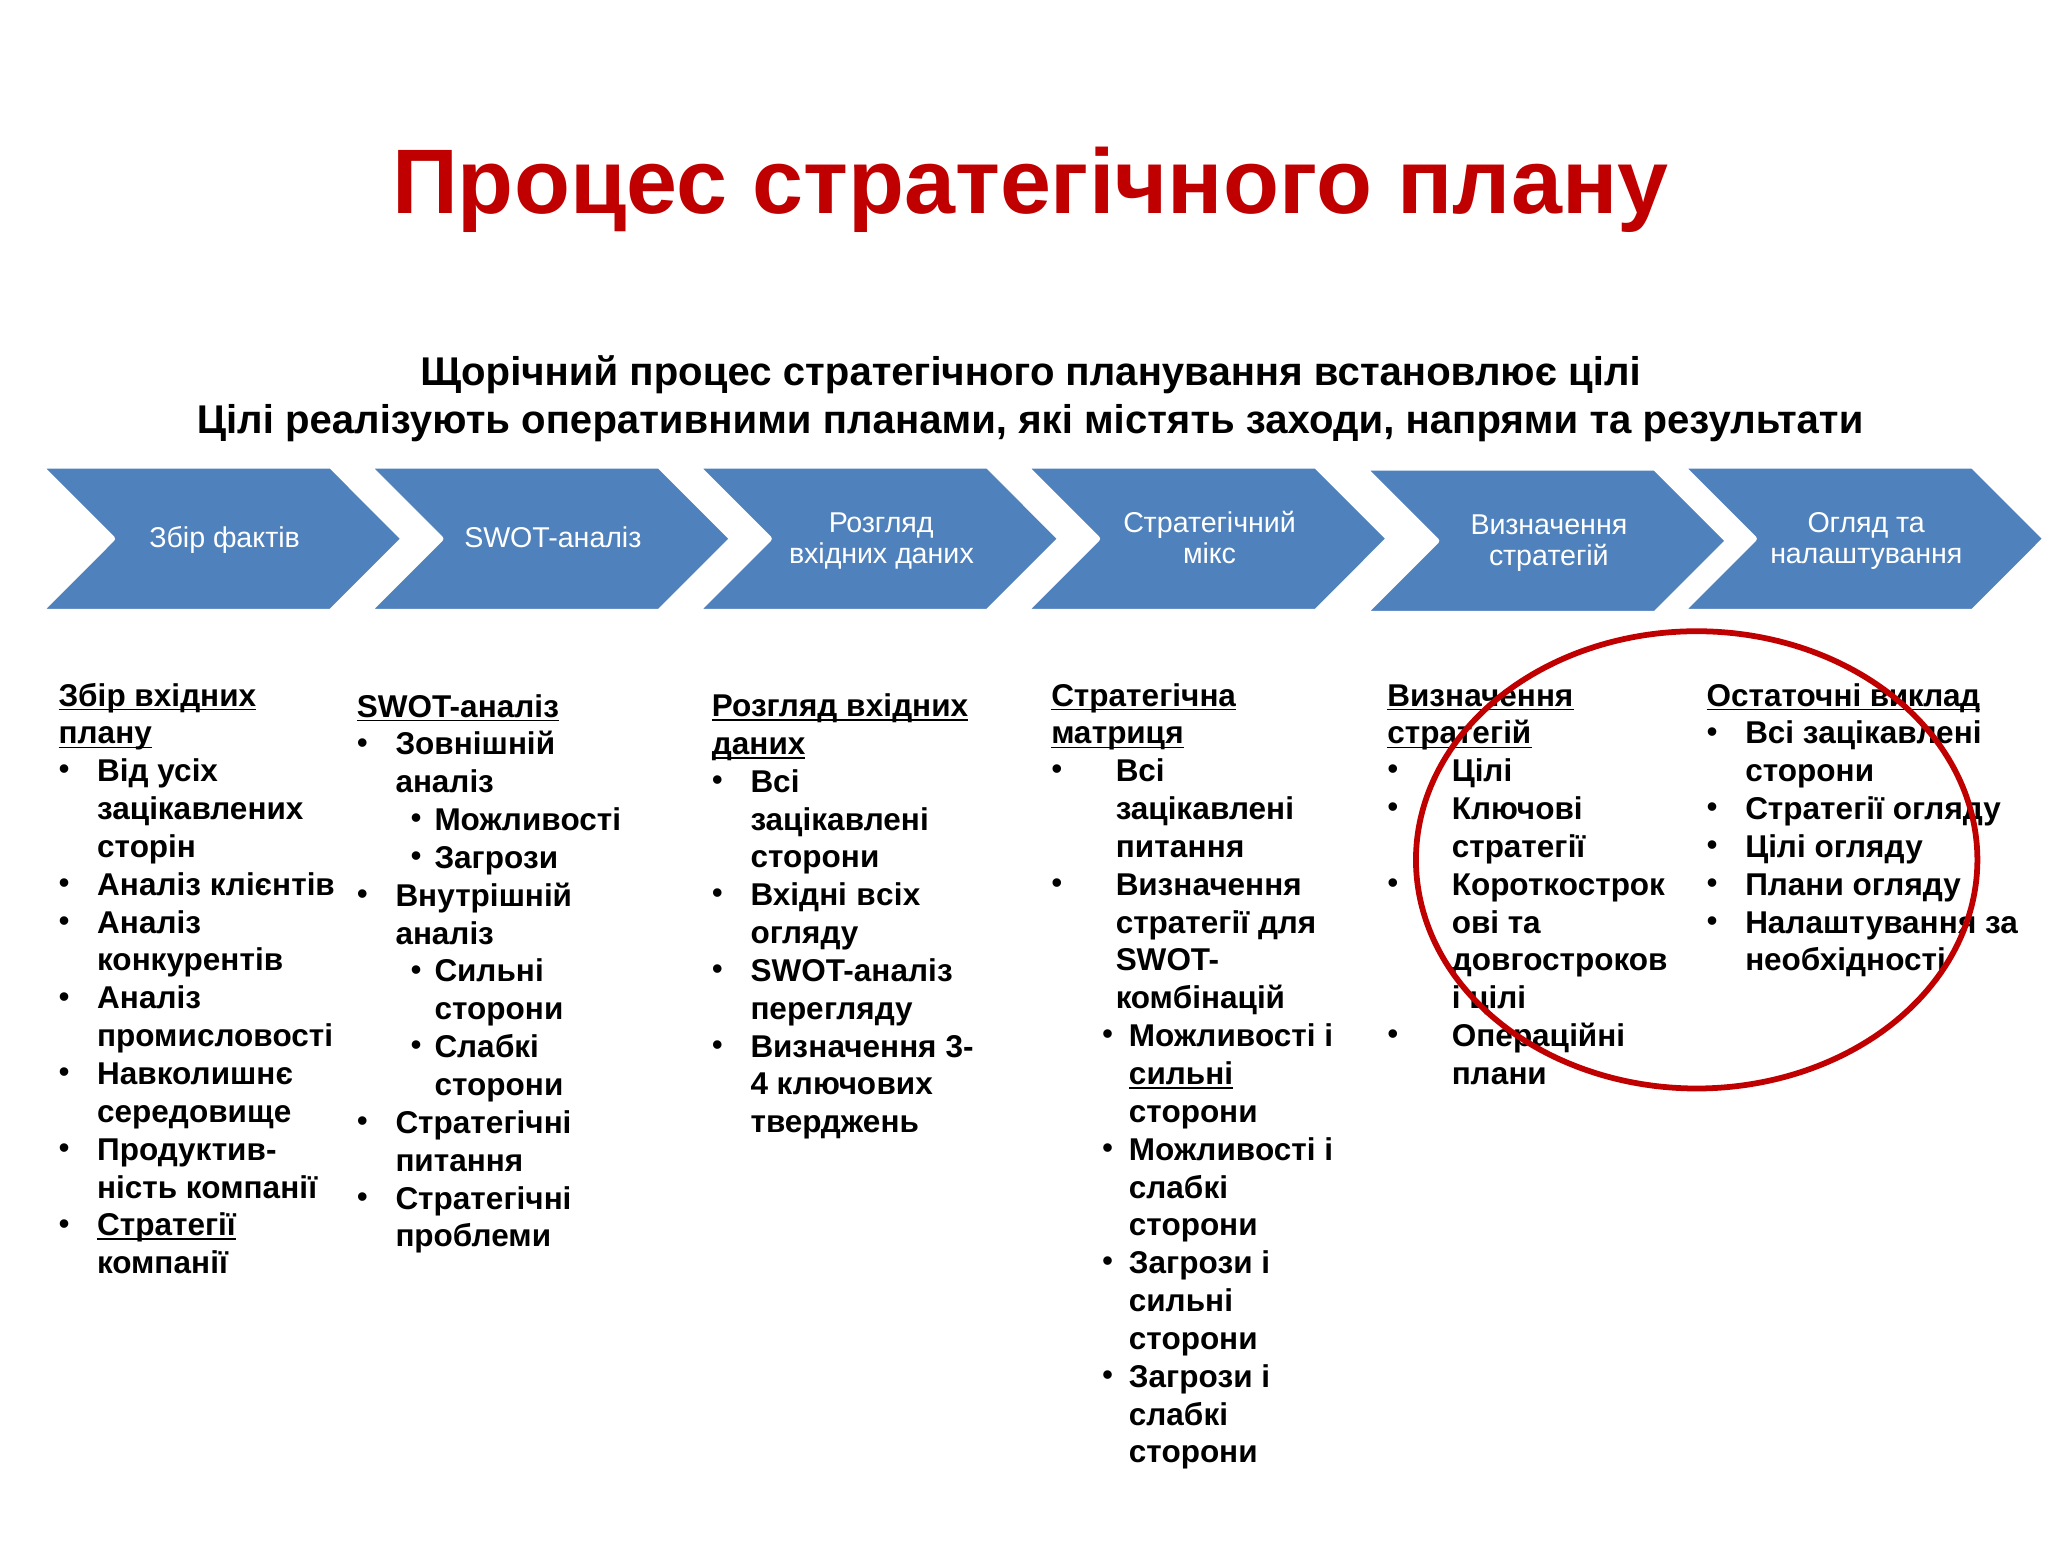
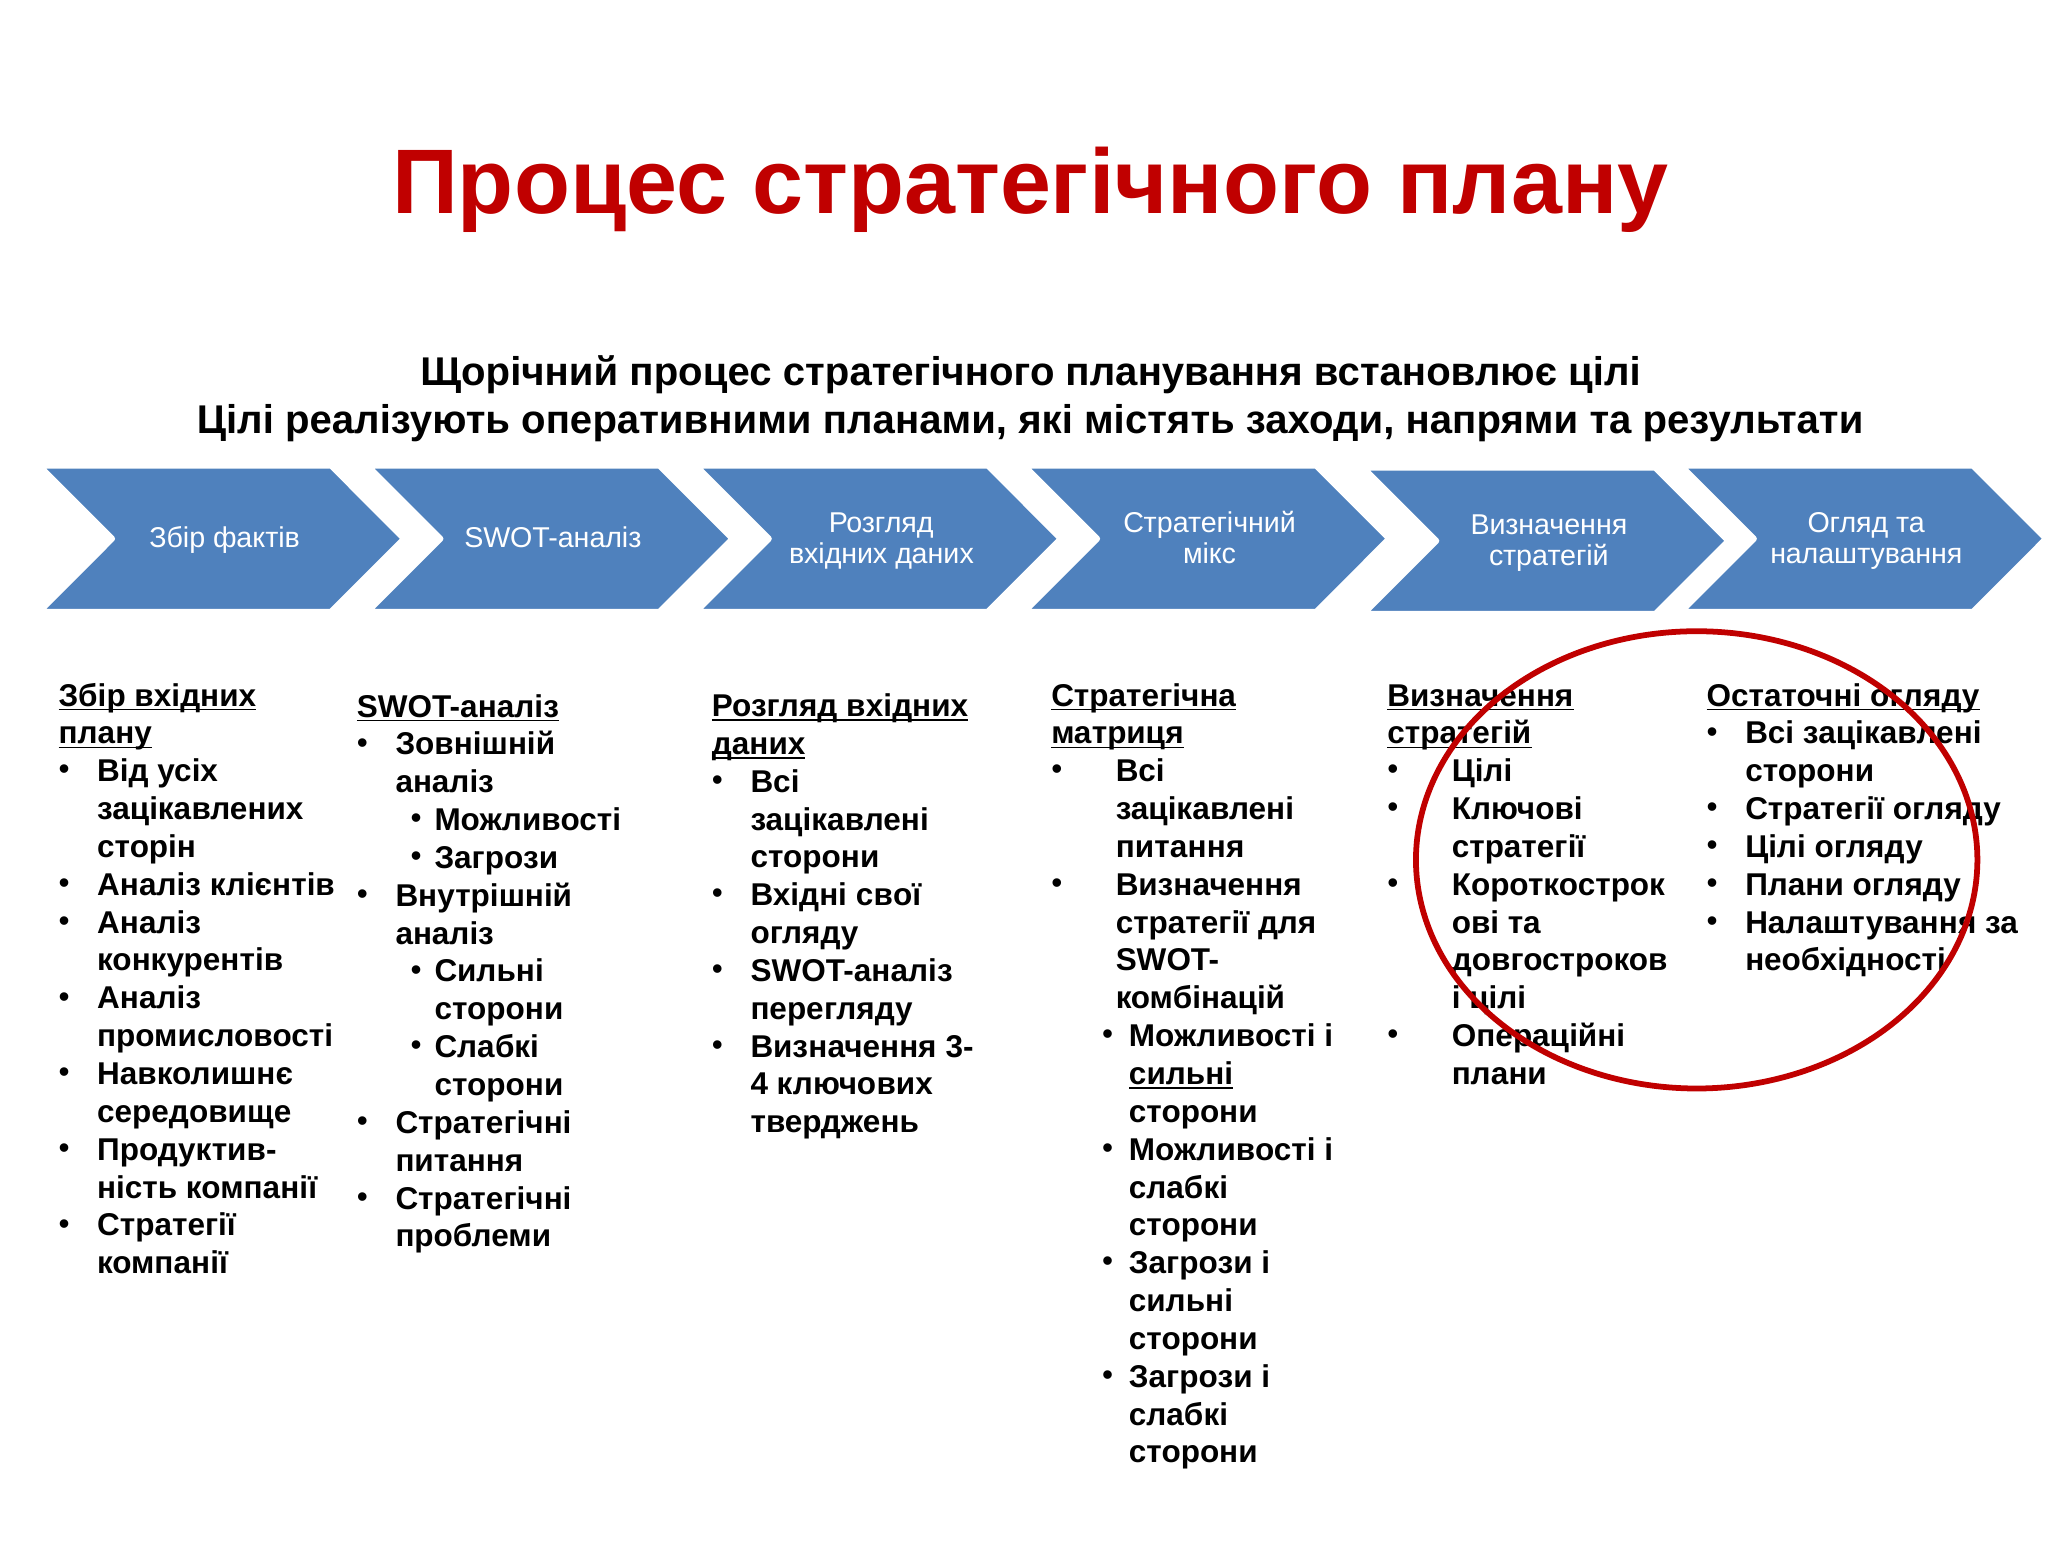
Остаточні виклад: виклад -> огляду (1925, 695)
всіх: всіх -> свої (889, 895)
Стратегії underline: present -> none (166, 1225)
